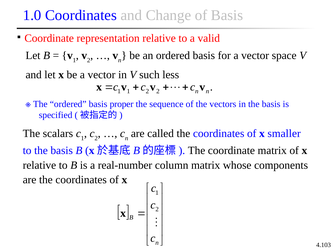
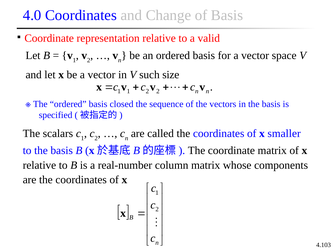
1.0: 1.0 -> 4.0 (32, 15)
less: less -> size (171, 75)
proper: proper -> closed (122, 104)
